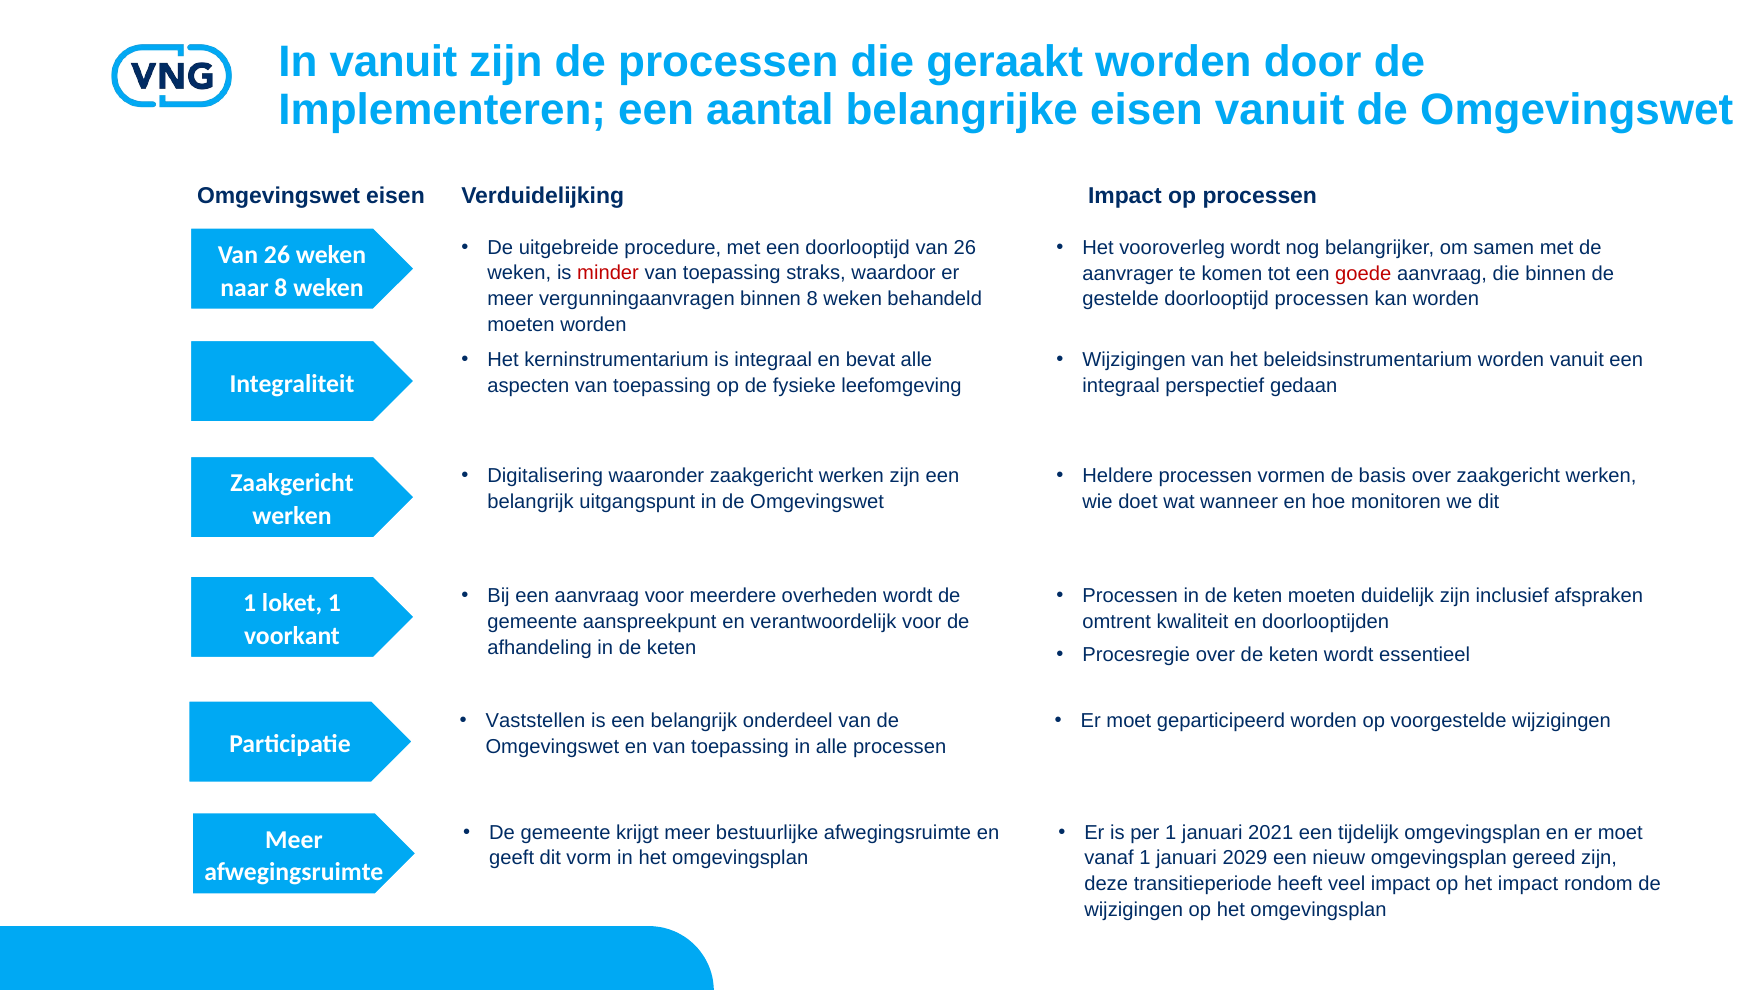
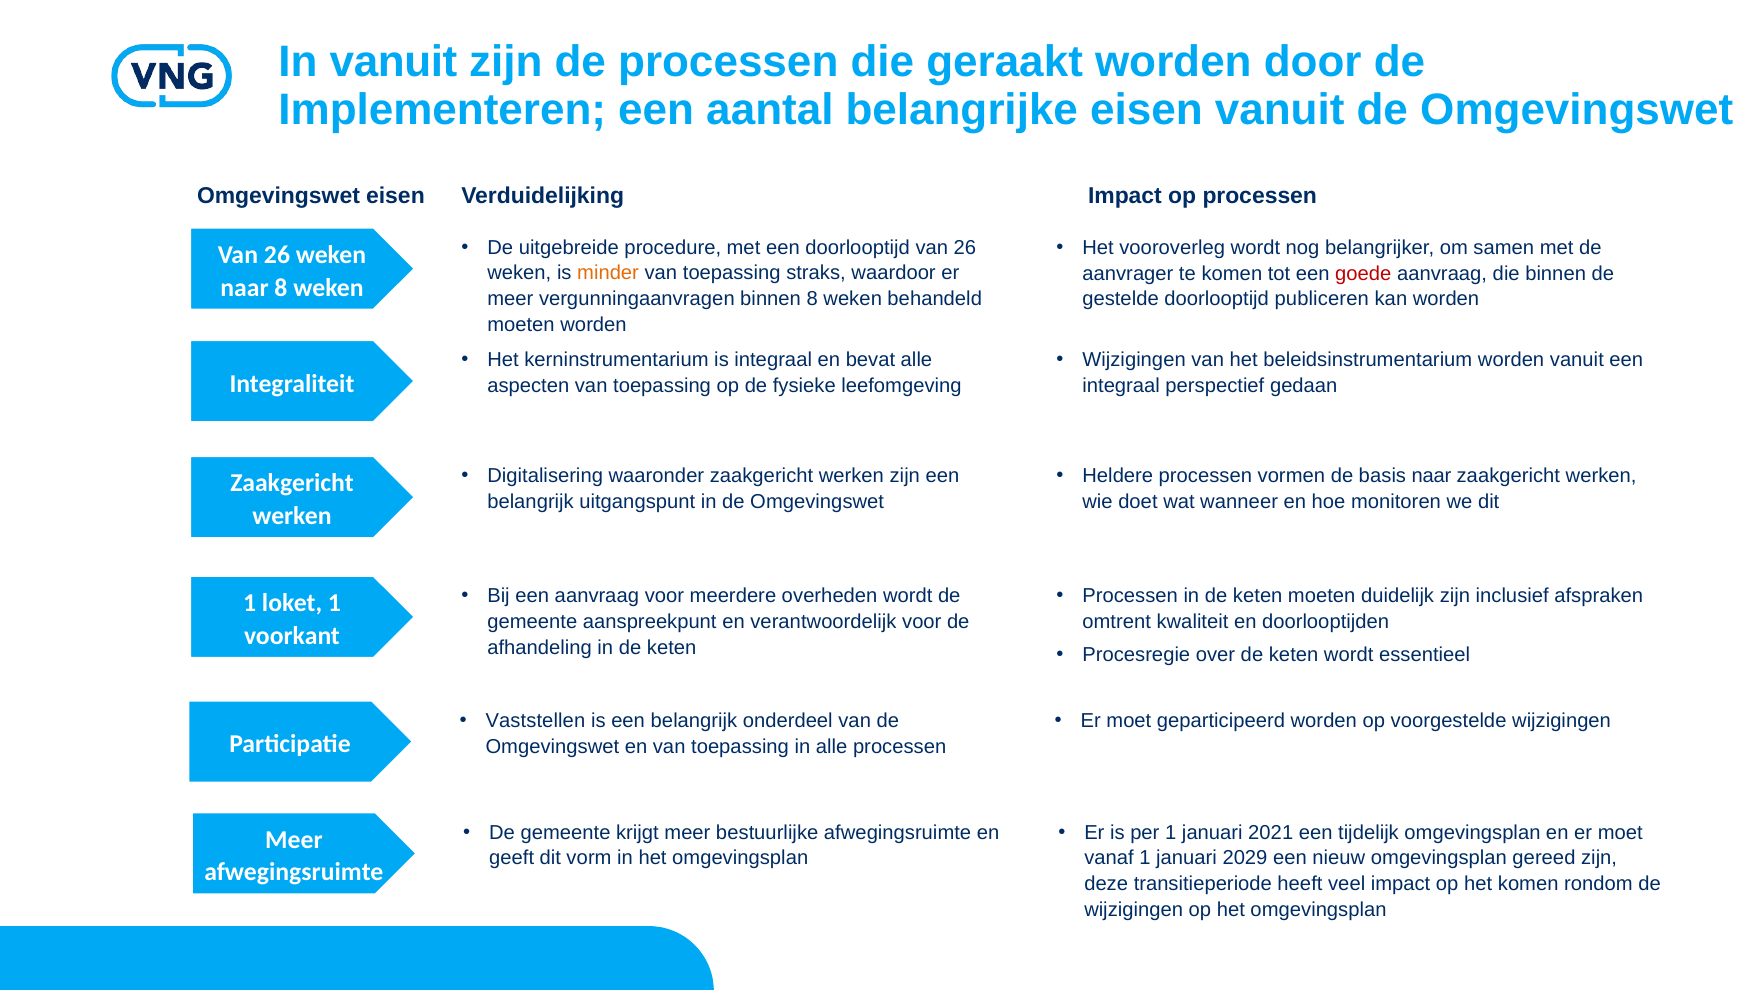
minder colour: red -> orange (608, 273)
doorlooptijd processen: processen -> publiceren (1322, 299)
basis over: over -> naar (1431, 477)
het impact: impact -> komen (1528, 884)
